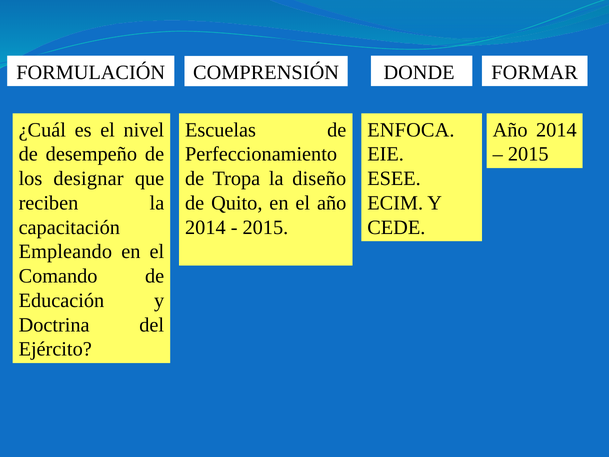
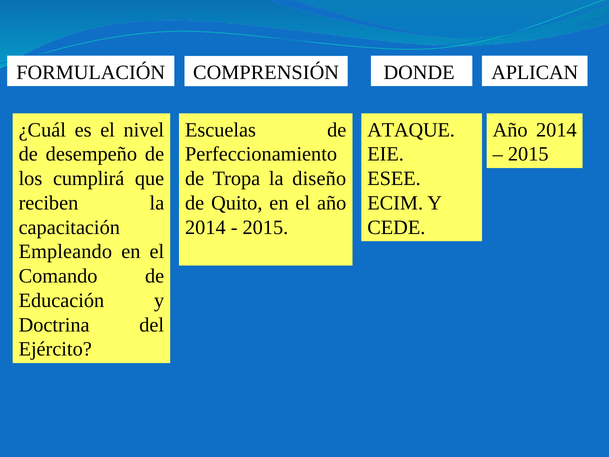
FORMAR: FORMAR -> APLICAN (535, 72)
ENFOCA: ENFOCA -> ATAQUE (411, 130)
designar: designar -> cumplirá (89, 179)
